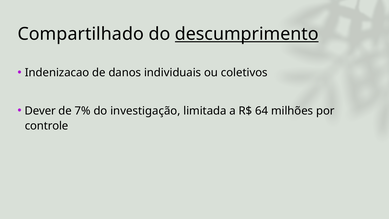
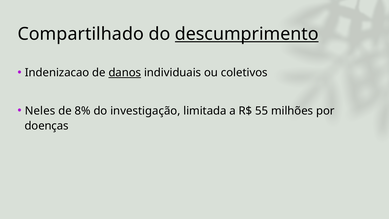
danos underline: none -> present (125, 73)
Dever: Dever -> Neles (40, 111)
7%: 7% -> 8% (83, 111)
64: 64 -> 55 (262, 111)
controle: controle -> doenças (47, 126)
